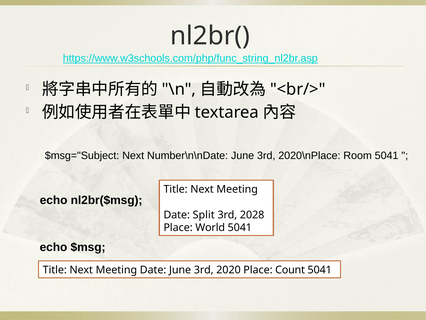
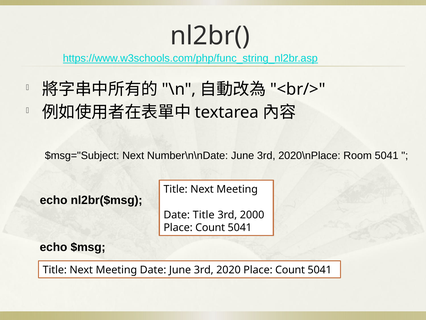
Date Split: Split -> Title (204, 215)
2028: 2028 -> 2000 (252, 215)
World: World -> Count (210, 227)
